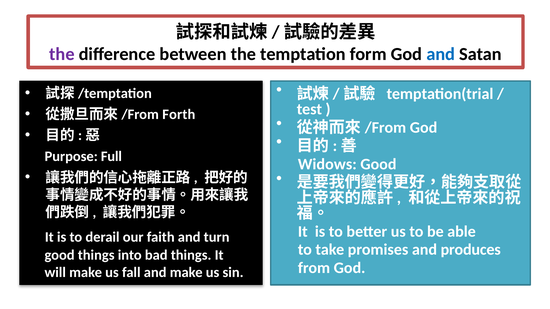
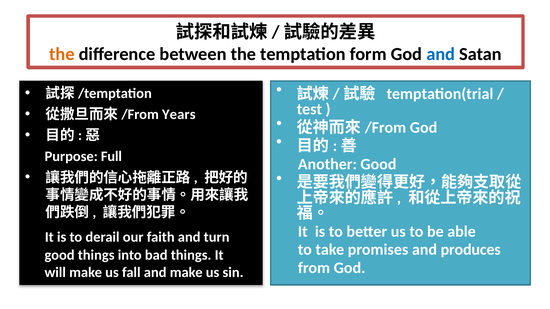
the colour: purple -> orange (62, 54)
Forth: Forth -> Years (179, 115)
Widows: Widows -> Another (327, 164)
